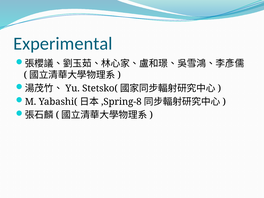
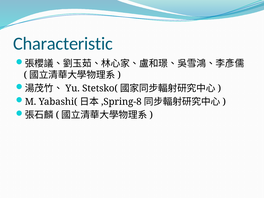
Experimental: Experimental -> Characteristic (63, 44)
